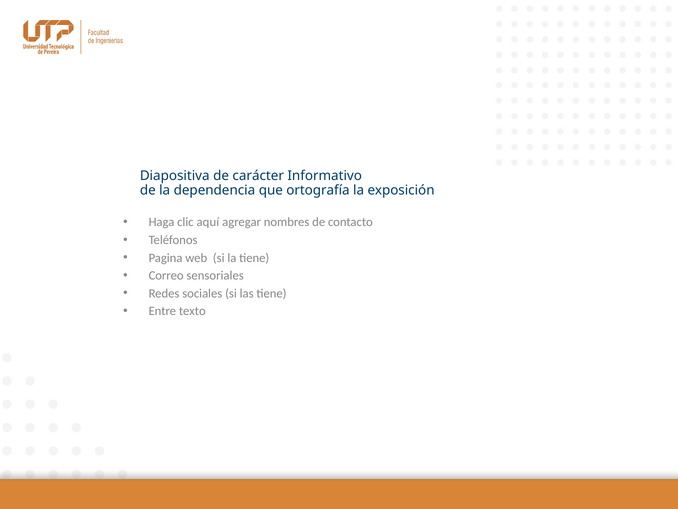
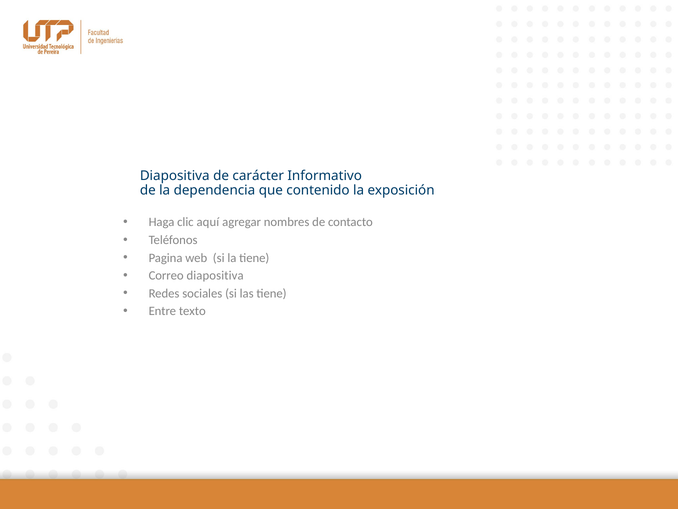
ortografía: ortografía -> contenido (318, 190)
Correo sensoriales: sensoriales -> diapositiva (215, 275)
